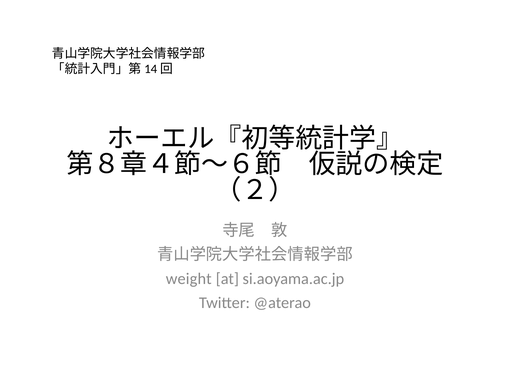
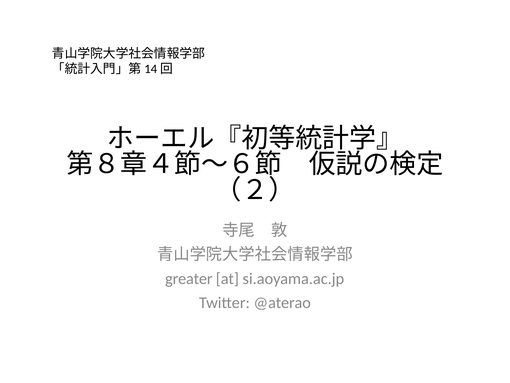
weight: weight -> greater (189, 278)
